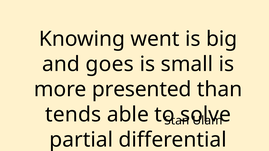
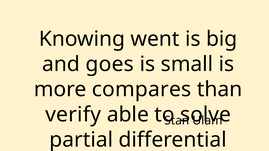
presented: presented -> compares (142, 90)
tends: tends -> verify (73, 115)
